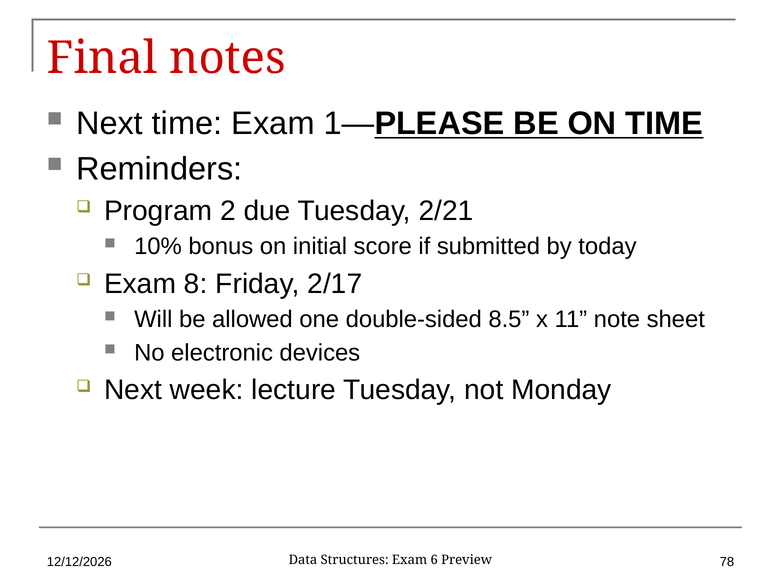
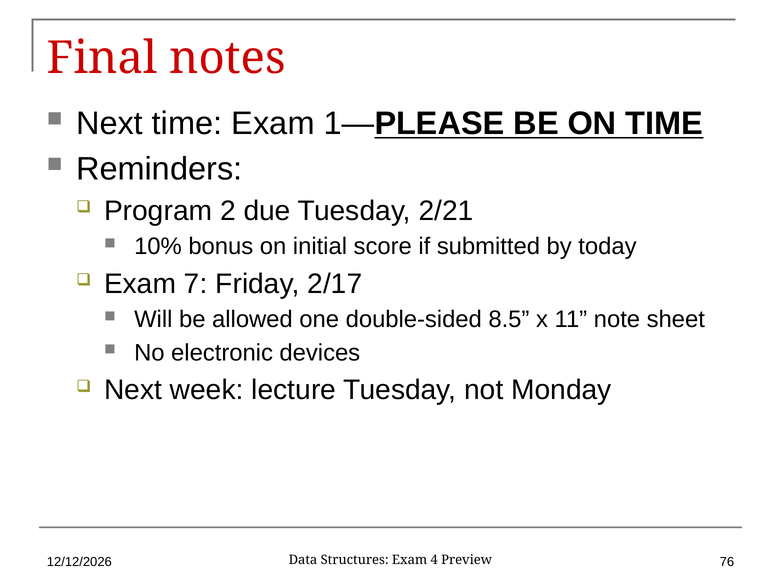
8: 8 -> 7 (196, 284)
78: 78 -> 76 (727, 561)
6: 6 -> 4 (434, 560)
